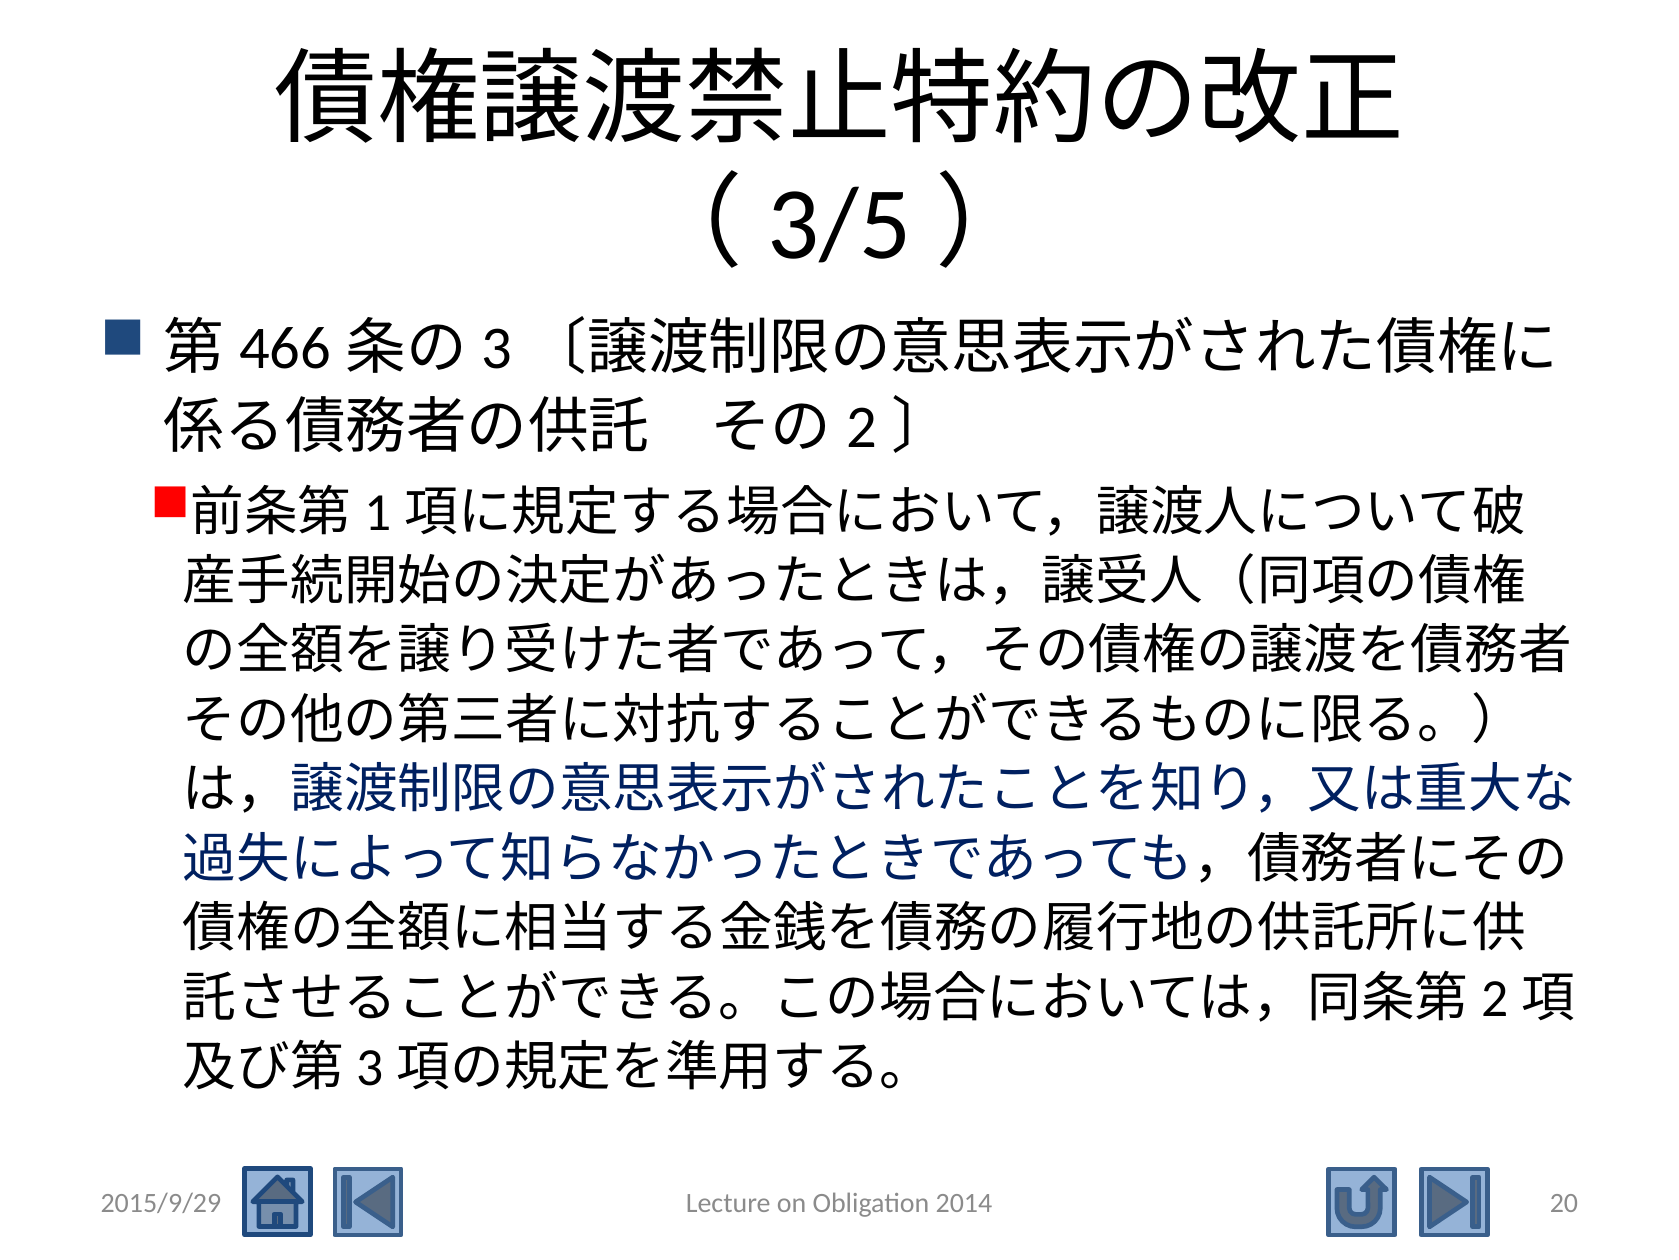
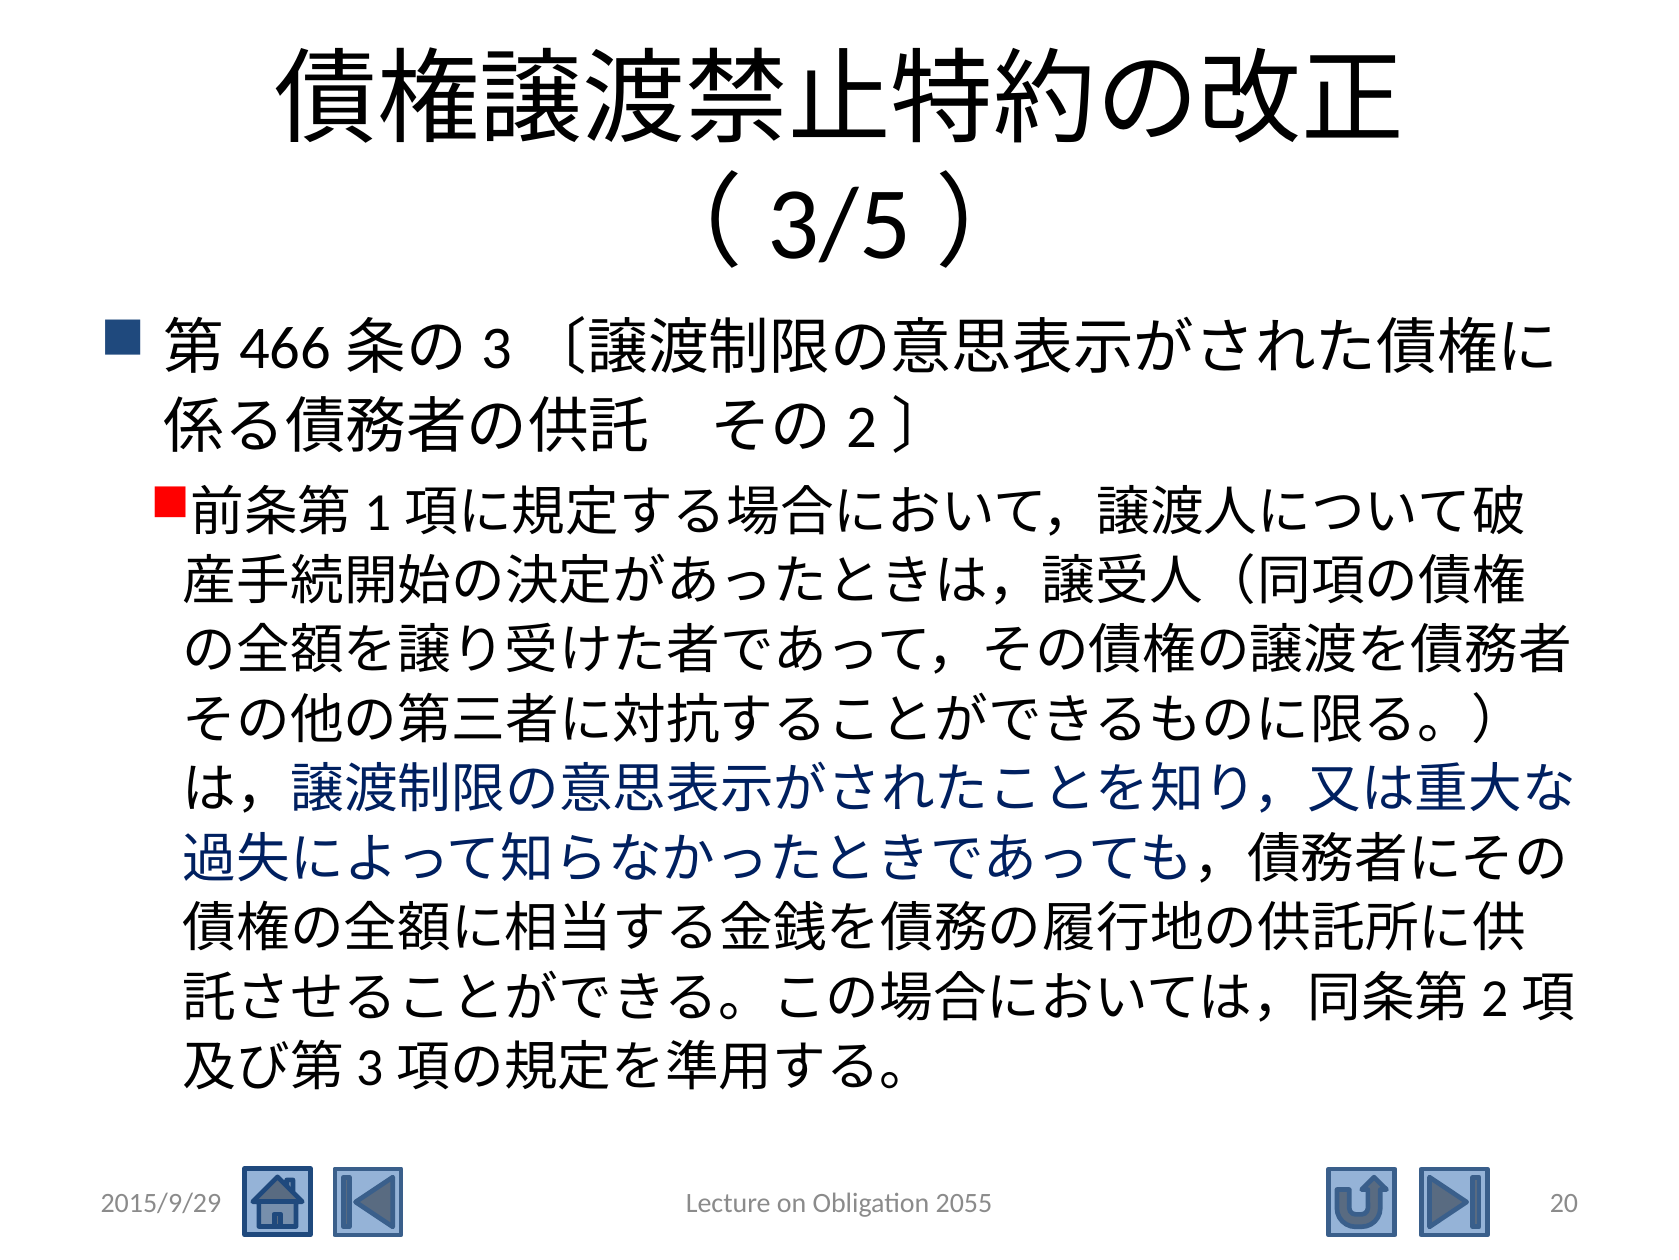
2014: 2014 -> 2055 (964, 1203)
